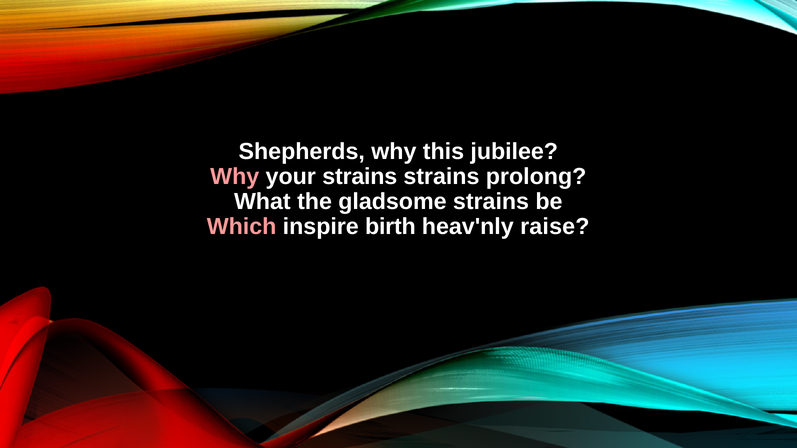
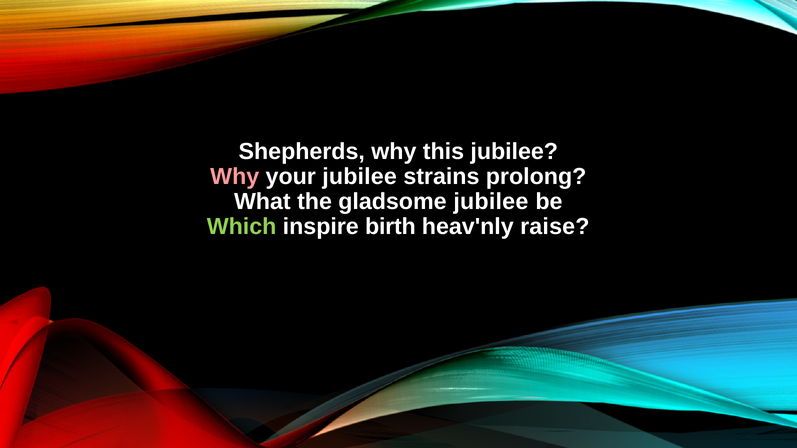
your strains: strains -> jubilee (360, 177)
gladsome strains: strains -> jubilee (491, 202)
Which colour: pink -> light green (242, 227)
